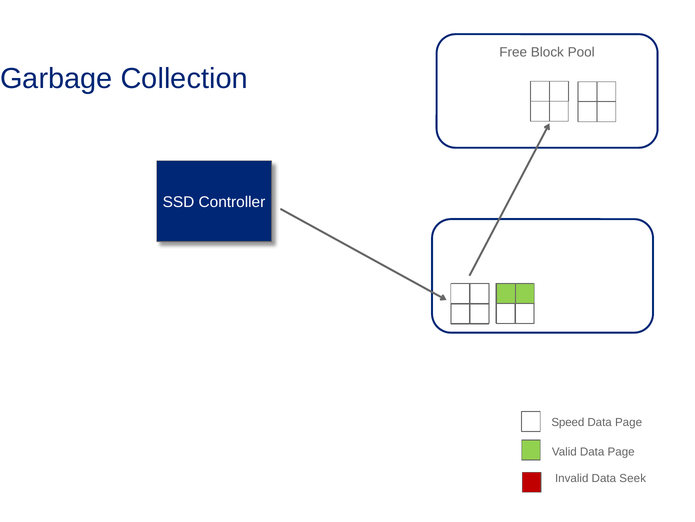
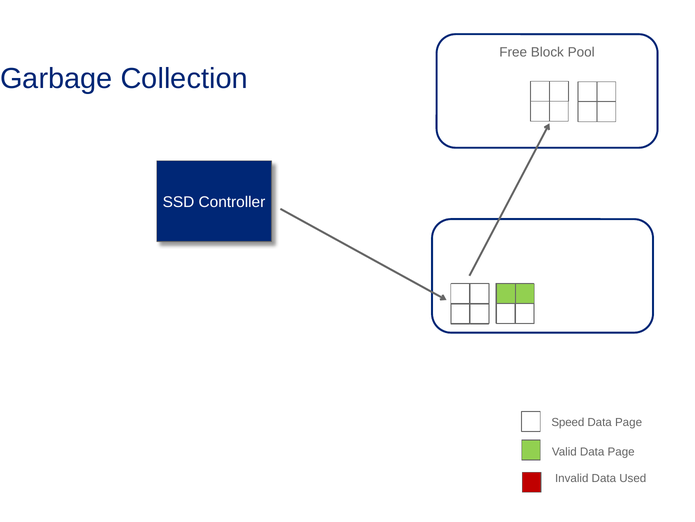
Data Seek: Seek -> Used (633, 478)
